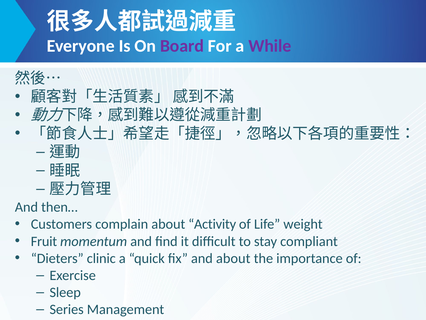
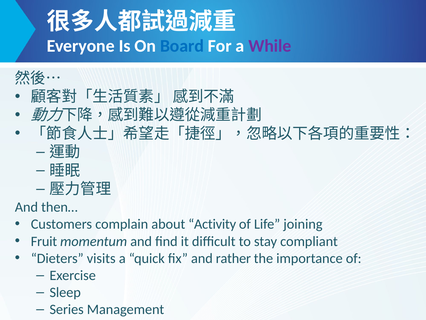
Board colour: purple -> blue (182, 46)
weight: weight -> joining (303, 224)
clinic: clinic -> visits (101, 258)
and about: about -> rather (233, 258)
